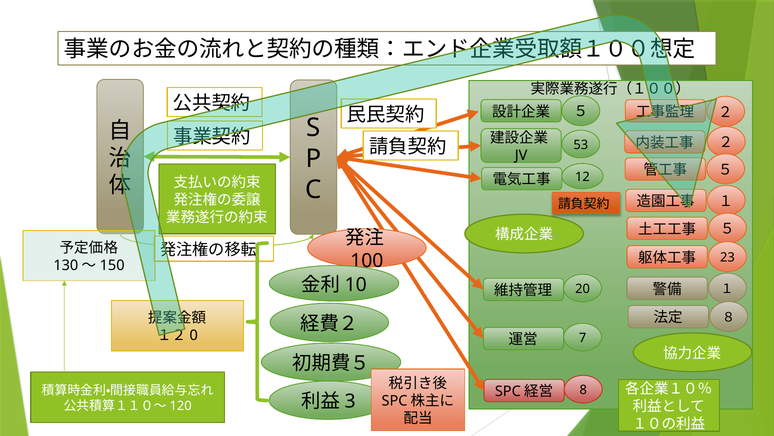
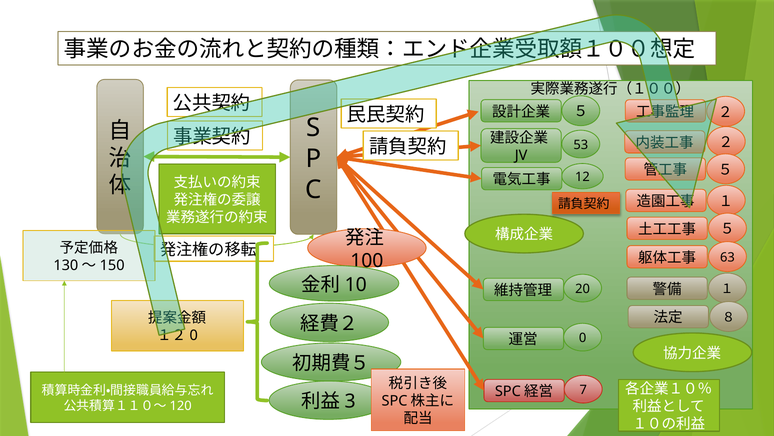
23: 23 -> 63 (727, 257)
7: 7 -> 0 (583, 338)
8: 8 -> 7 (583, 390)
